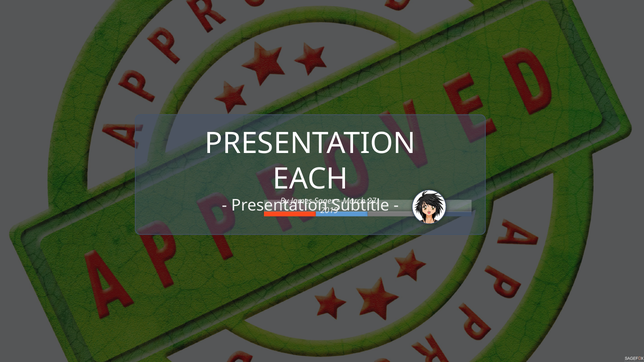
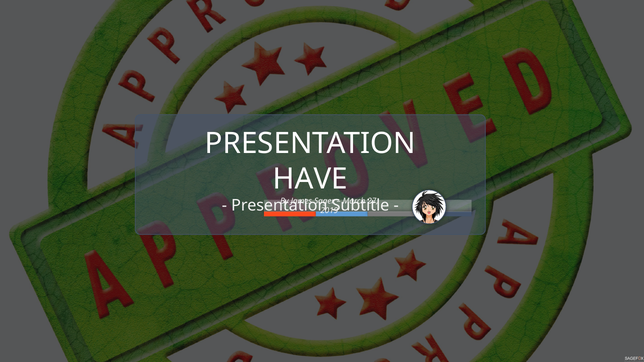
EACH: EACH -> HAVE (310, 179)
